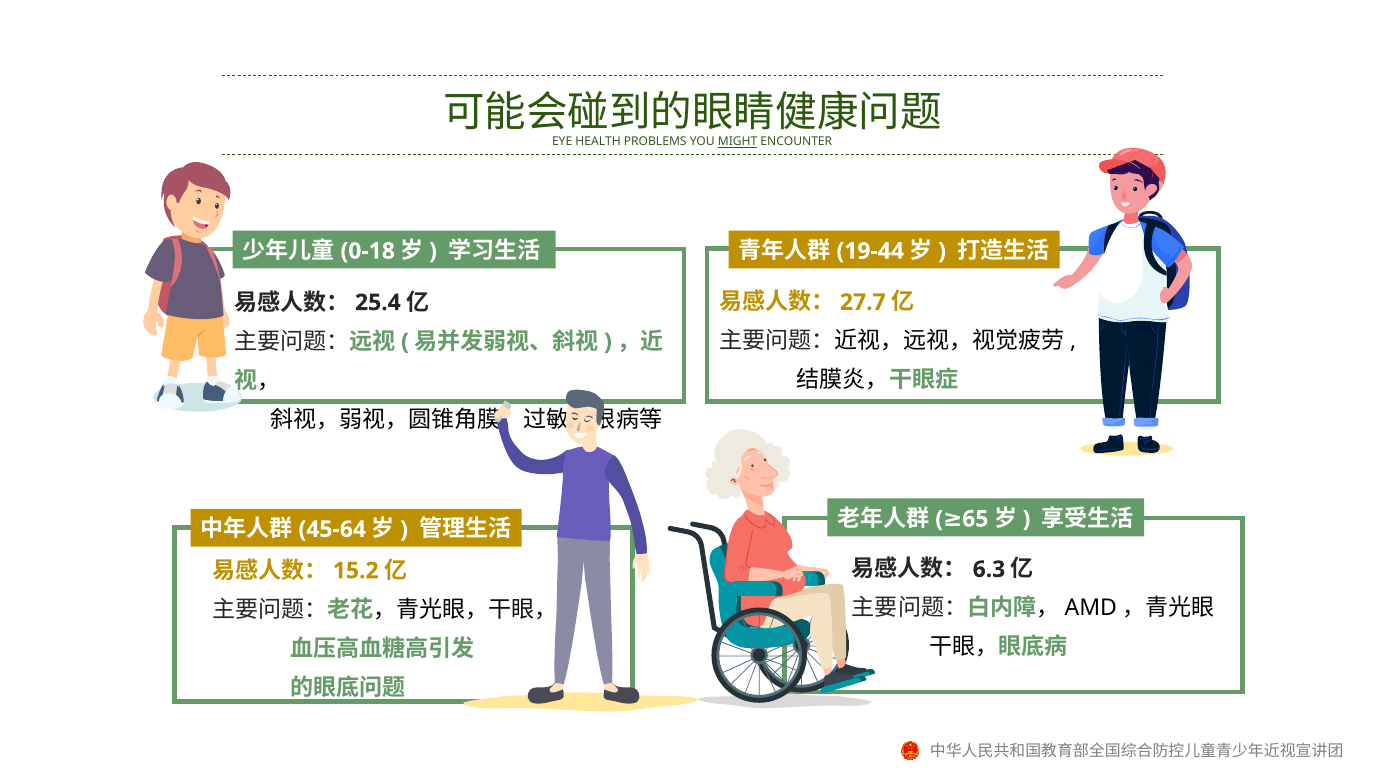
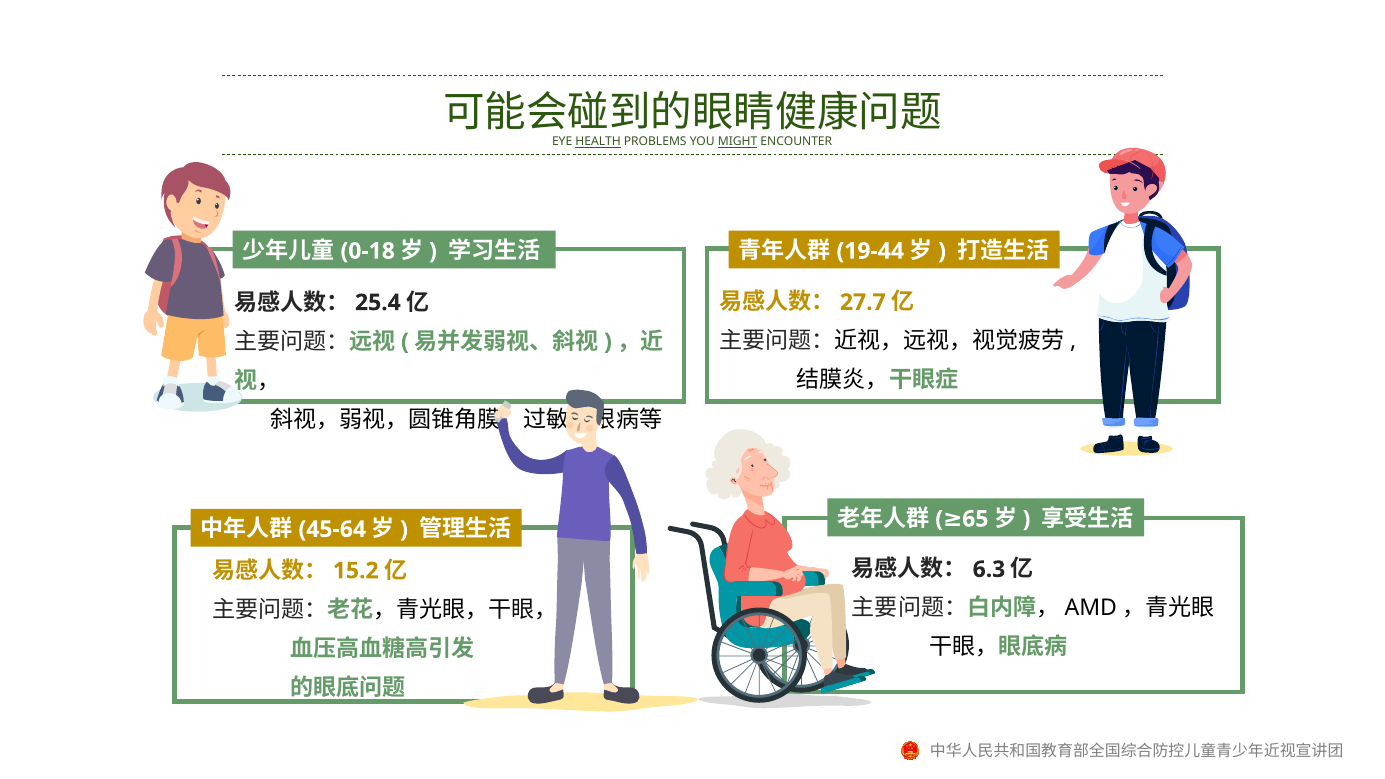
HEALTH underline: none -> present (598, 142)
